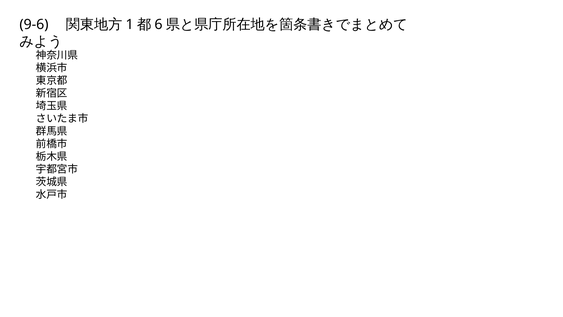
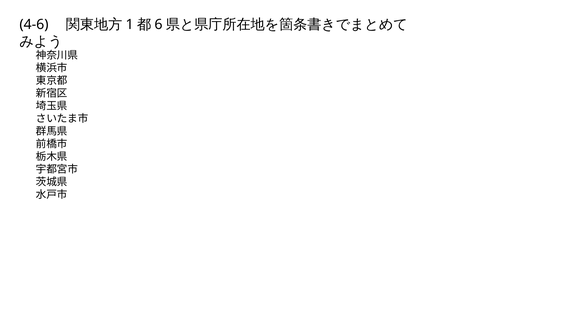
9-6: 9-6 -> 4-6 (34, 24)
